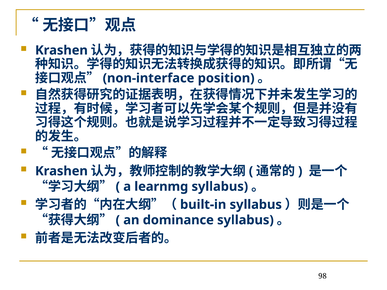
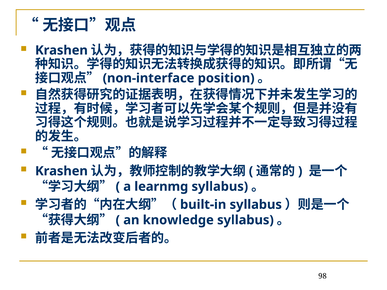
dominance: dominance -> knowledge (178, 220)
